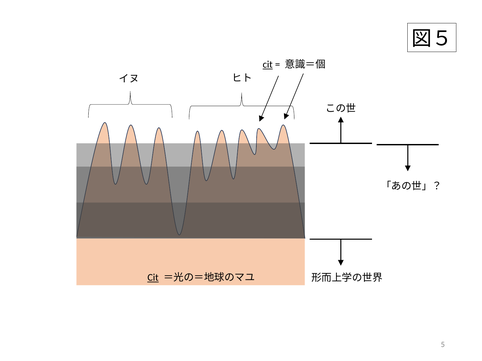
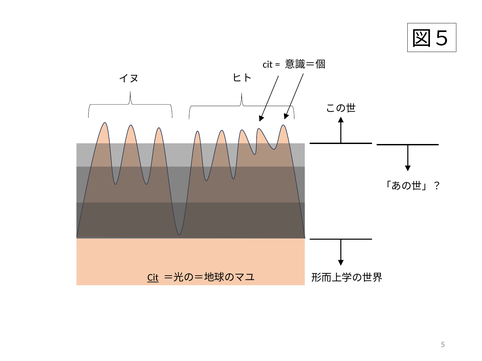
cit underline: present -> none (268, 65)
